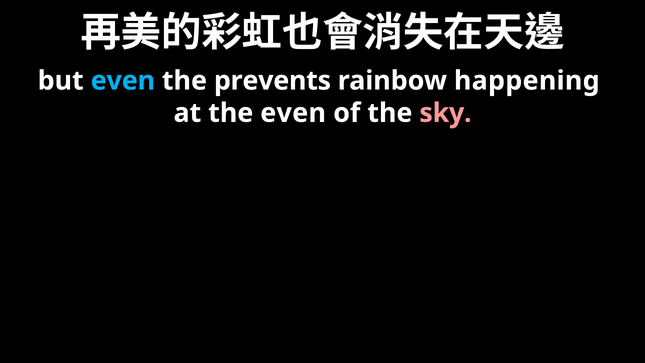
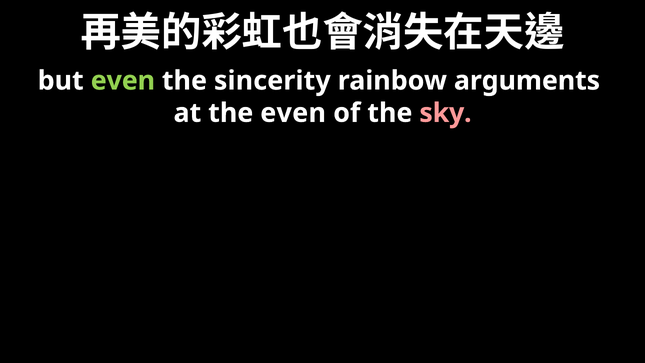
even colour: light blue -> light green (123, 81)
prevents: prevents -> sincerity (272, 81)
happening: happening -> arguments (527, 81)
